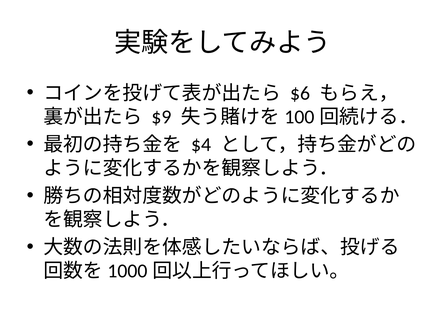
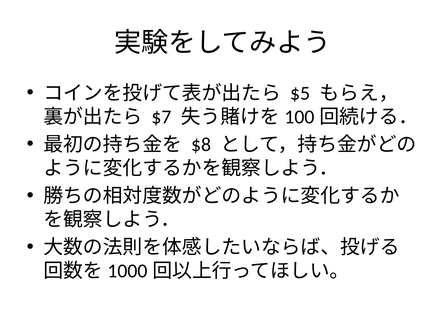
$6: $6 -> $5 (300, 93)
$9: $9 -> $7 (162, 117)
$4: $4 -> $8 (201, 145)
